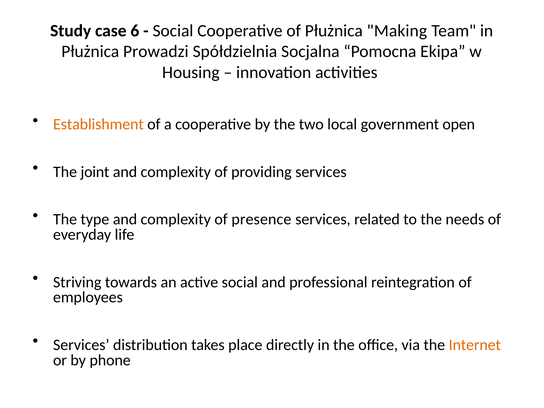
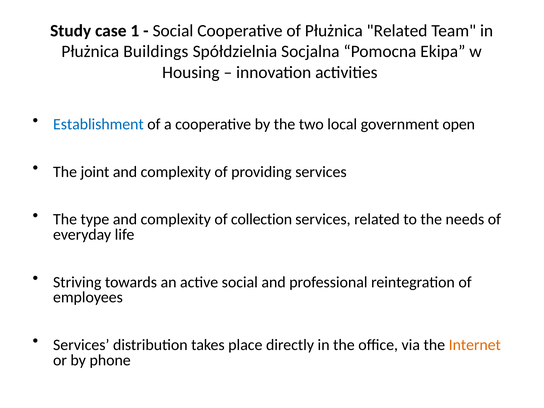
6: 6 -> 1 (135, 31)
Płużnica Making: Making -> Related (397, 31)
Prowadzi: Prowadzi -> Buildings (156, 52)
Establishment colour: orange -> blue (98, 124)
presence: presence -> collection (262, 219)
